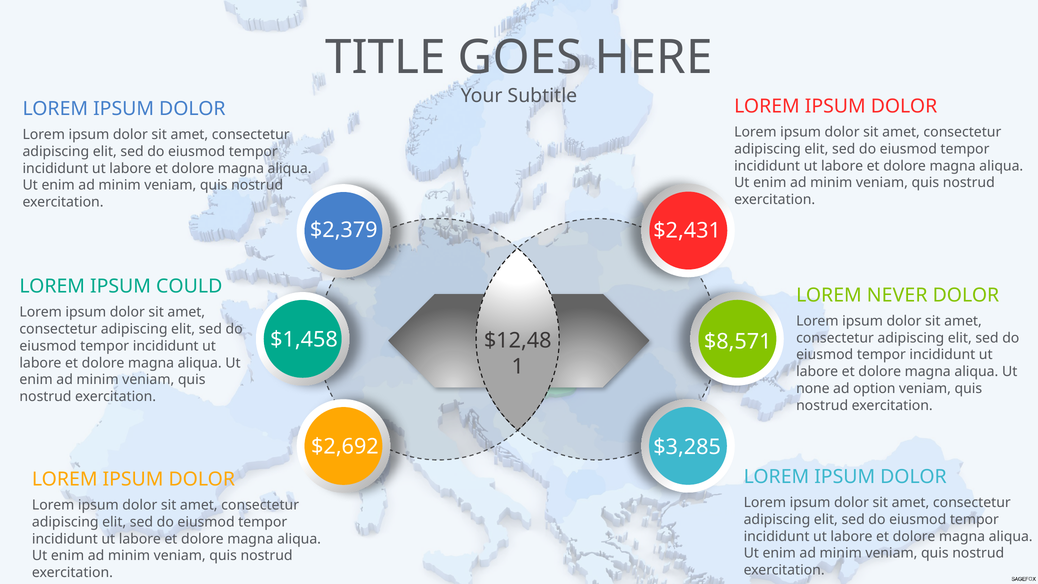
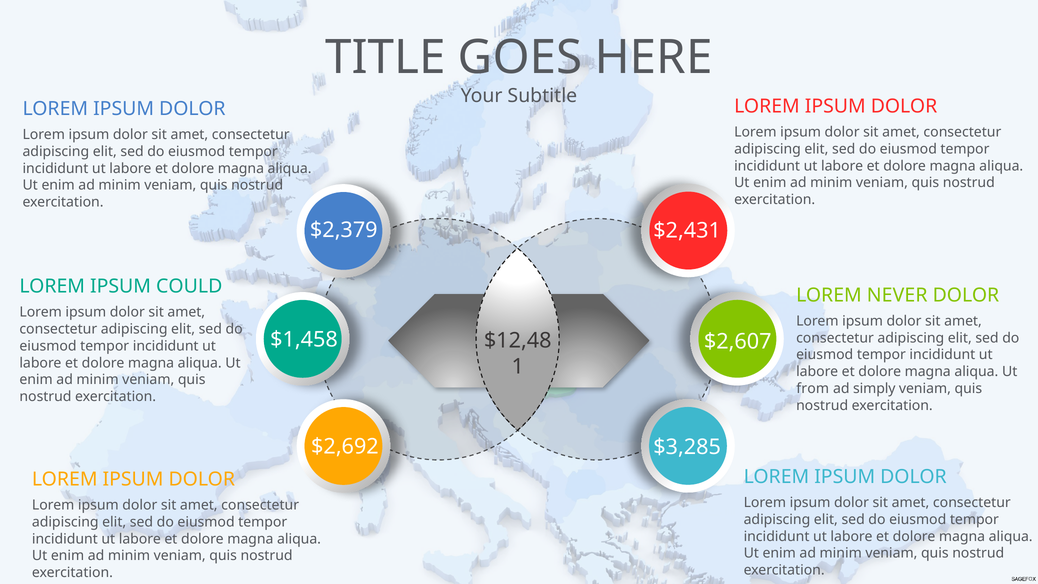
$8,571: $8,571 -> $2,607 (738, 342)
none: none -> from (813, 388)
option: option -> simply (874, 388)
